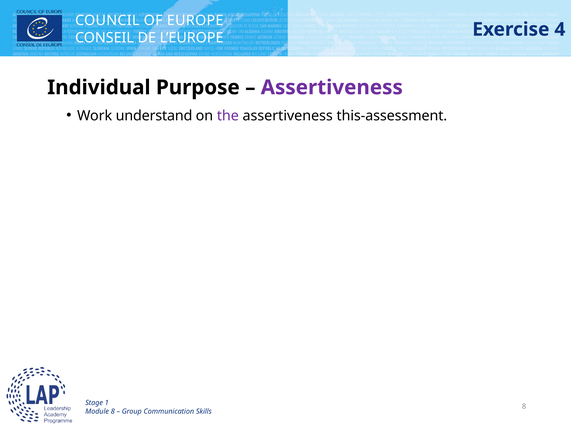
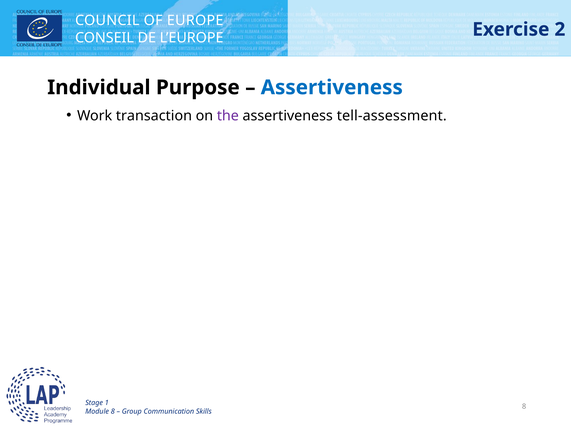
4: 4 -> 2 (560, 29)
Assertiveness colour: purple -> blue (332, 88)
understand: understand -> transaction (154, 116)
this-assessment: this-assessment -> tell-assessment (392, 116)
